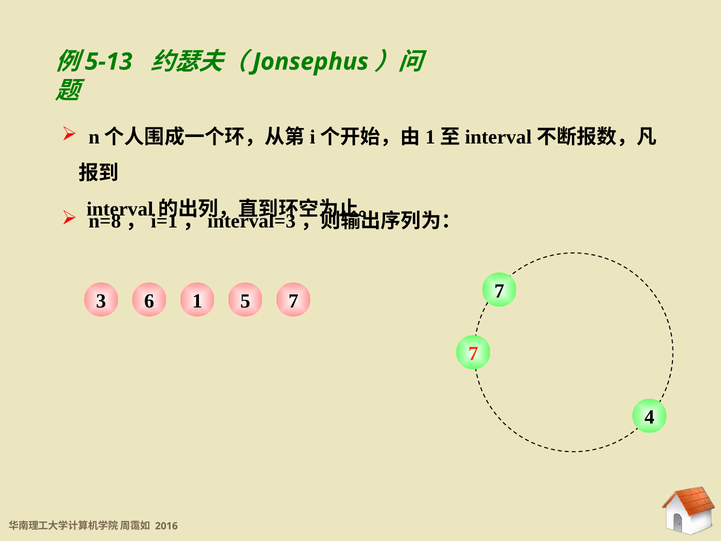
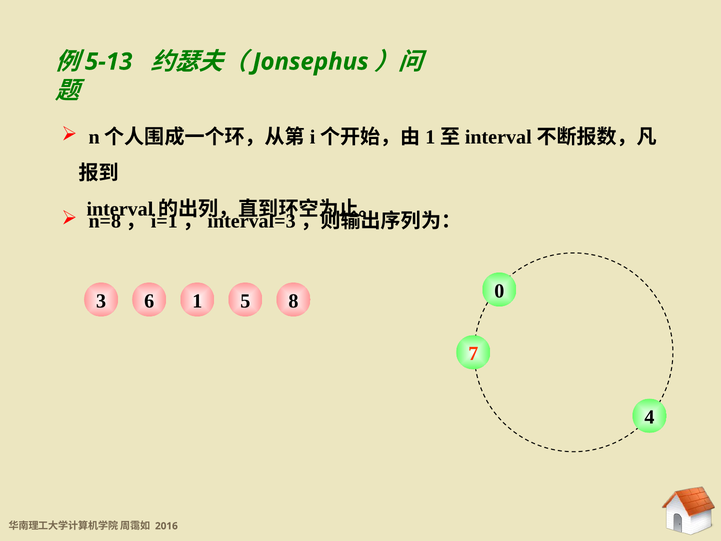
1 7: 7 -> 8 (293, 301)
6 7: 7 -> 0 (499, 291)
